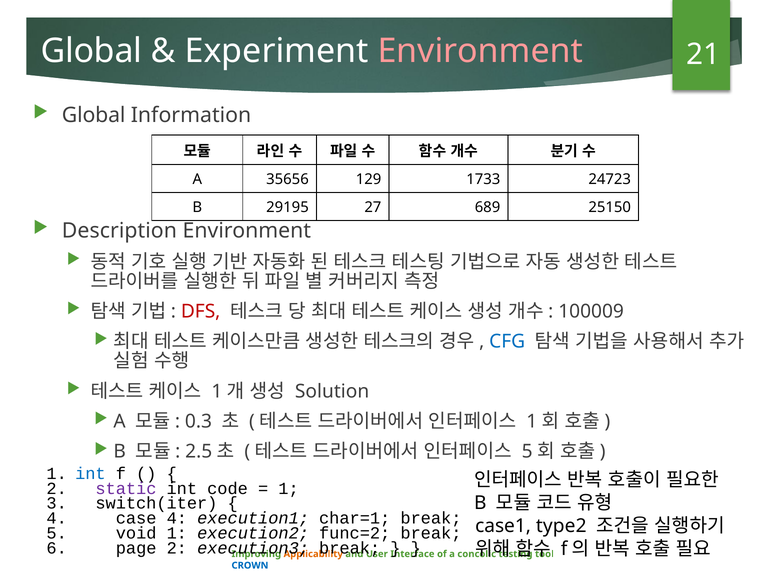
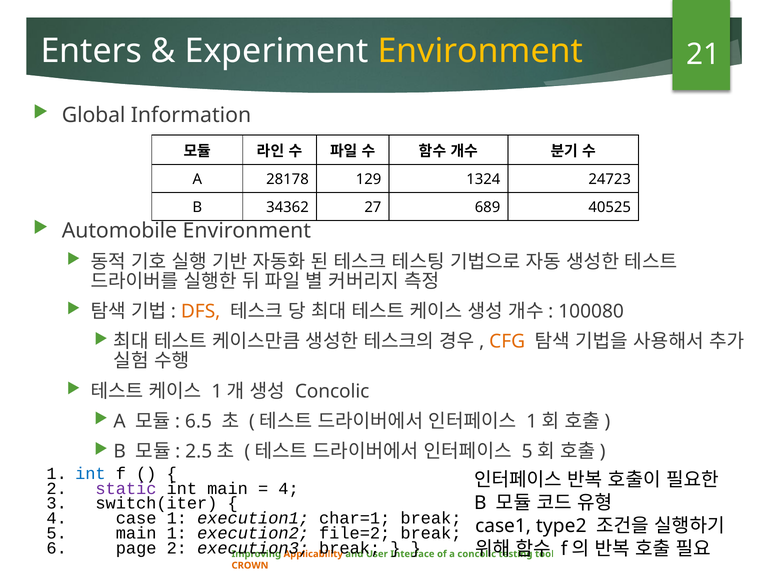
Global: Global -> Enters (91, 51)
Environment colour: pink -> yellow (480, 51)
35656: 35656 -> 28178 (288, 179)
1733: 1733 -> 1324 (483, 179)
29195: 29195 -> 34362 (288, 207)
25150: 25150 -> 40525 (610, 207)
Description: Description -> Automobile (119, 230)
DFS colour: red -> orange (201, 311)
100009: 100009 -> 100080 (591, 311)
CFG colour: blue -> orange (507, 341)
Solution: Solution -> Concolic (332, 391)
0.3: 0.3 -> 6.5 (198, 421)
int code: code -> main (228, 488)
1: 1 -> 4 (289, 488)
case 4: 4 -> 1 (177, 518)
void: void -> main (136, 533)
func=2: func=2 -> file=2 (355, 533)
CROWN colour: blue -> orange (250, 565)
